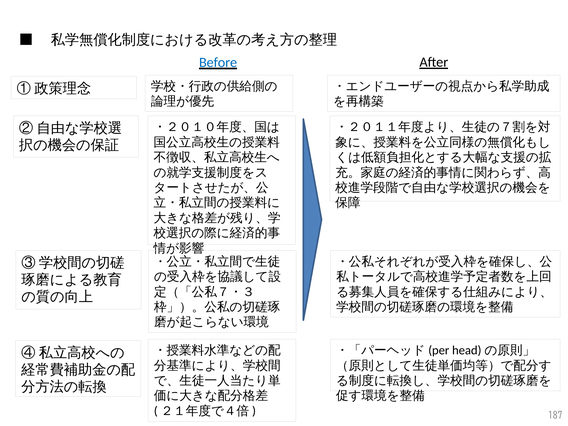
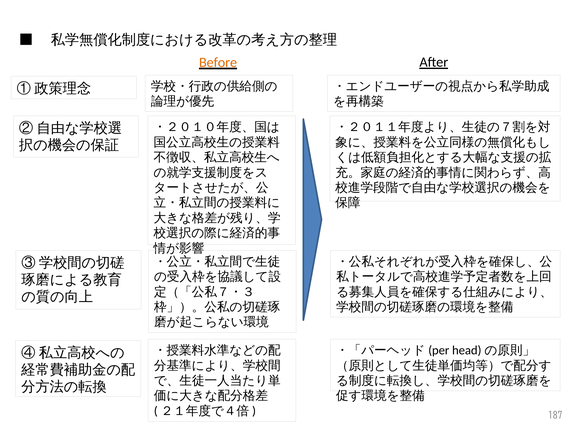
Before colour: blue -> orange (218, 62)
